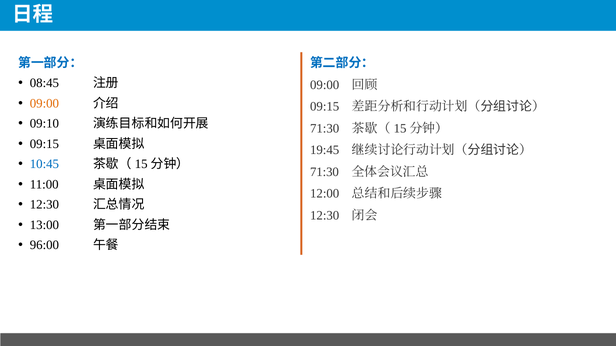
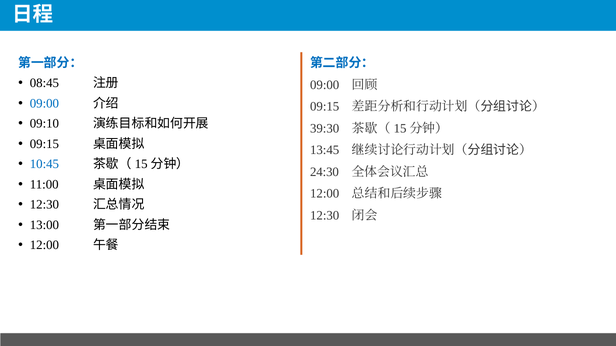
09:00 colour: orange -> blue (44, 103)
71:30: 71:30 -> 39:30 (325, 129)
19:45: 19:45 -> 13:45 (325, 150)
71:30: 71:30 -> 24:30 (324, 172)
96:00: 96:00 -> 12:00 (44, 245)
